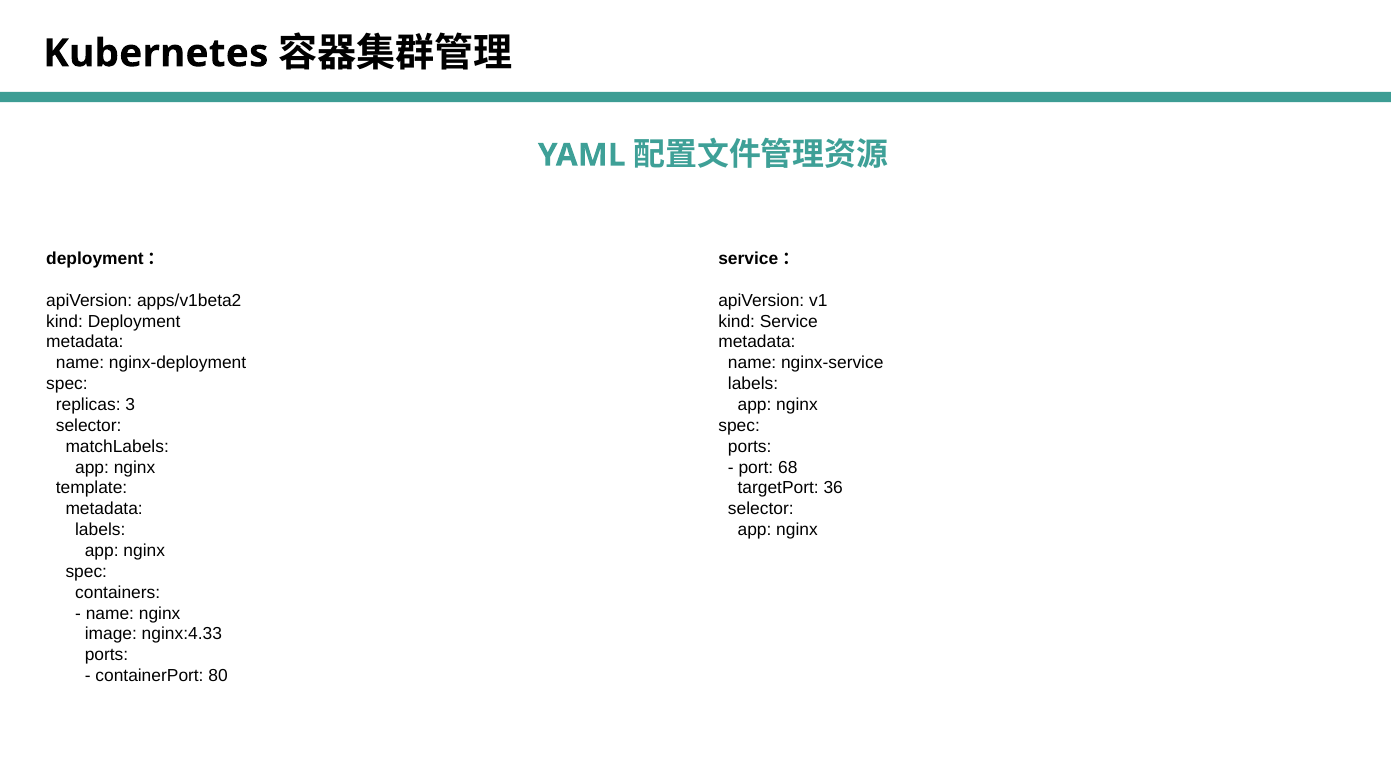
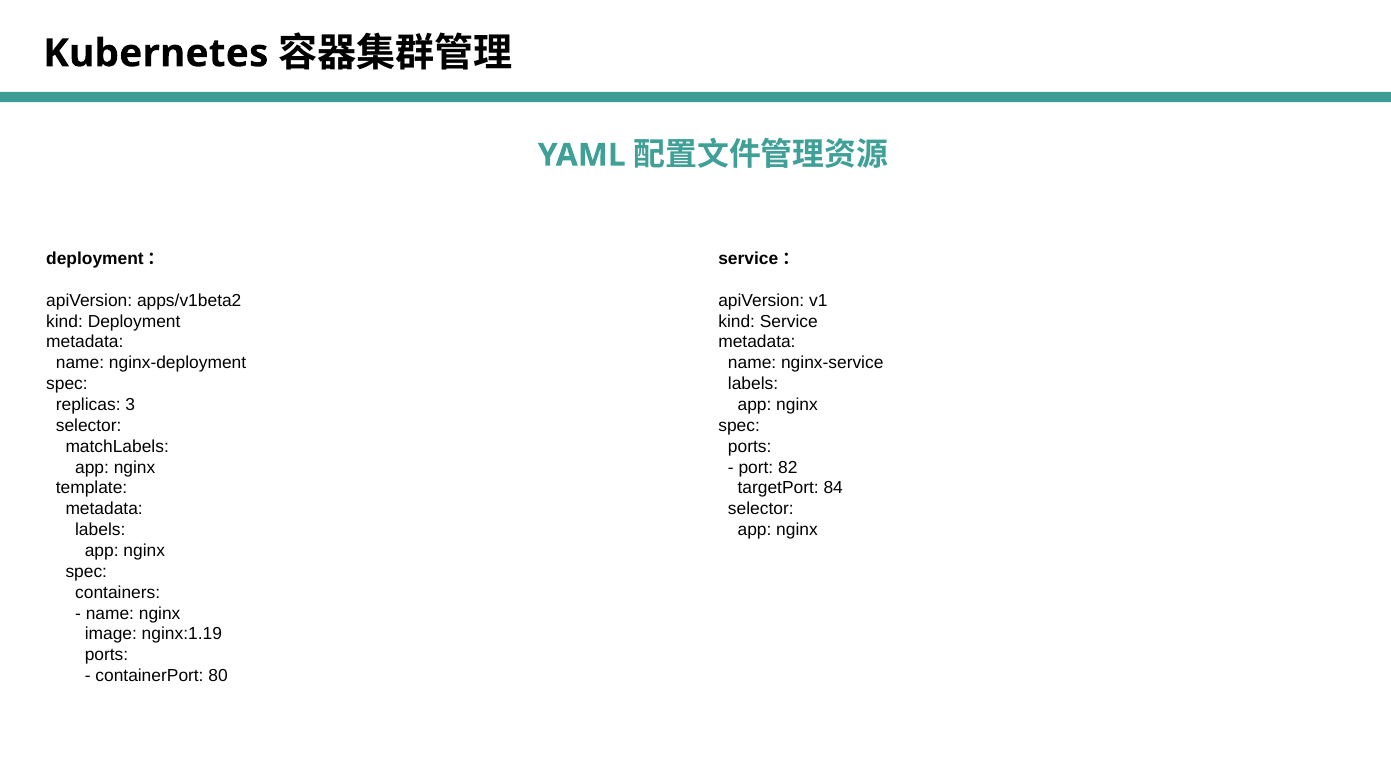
68: 68 -> 82 (788, 468)
36: 36 -> 84 (833, 488)
nginx:4.33: nginx:4.33 -> nginx:1.19 (182, 635)
